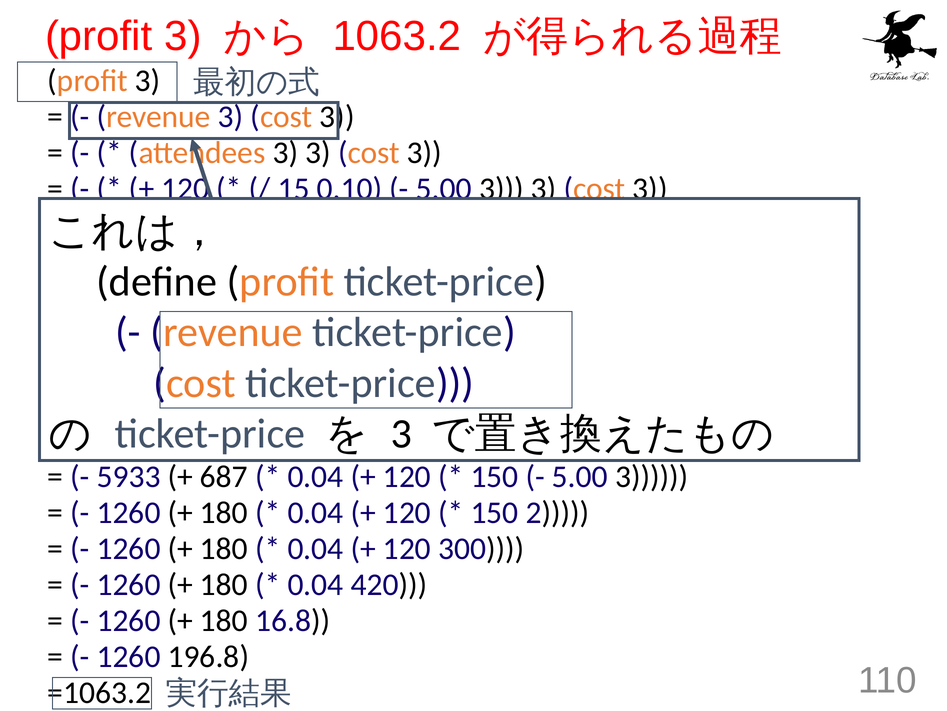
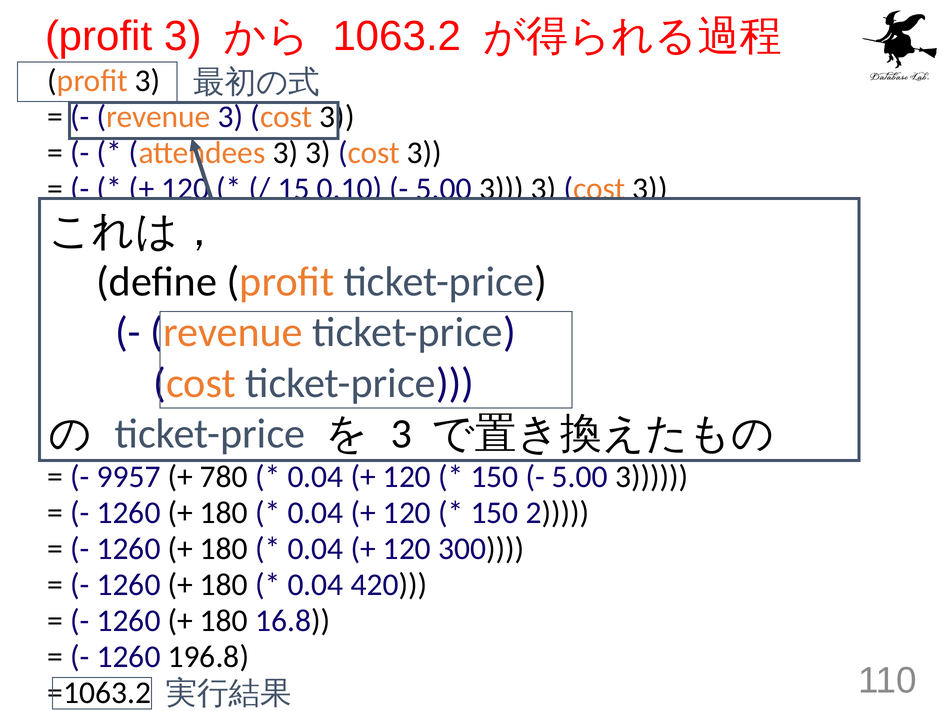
5933: 5933 -> 9957 (129, 476)
687: 687 -> 780 (224, 476)
